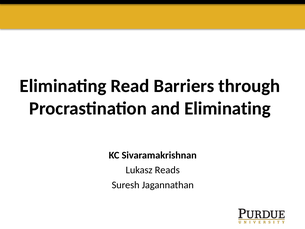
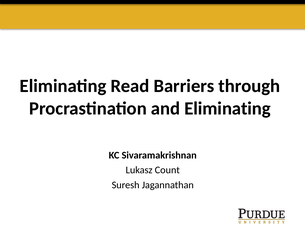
Reads: Reads -> Count (167, 170)
